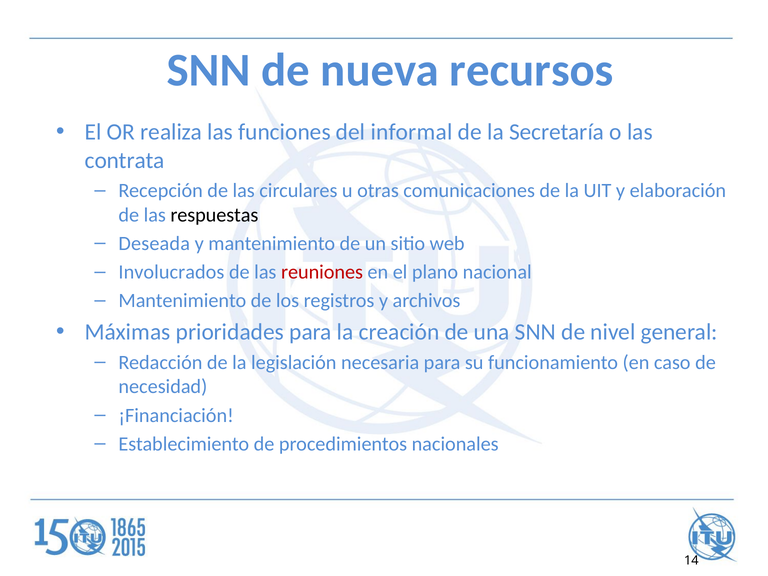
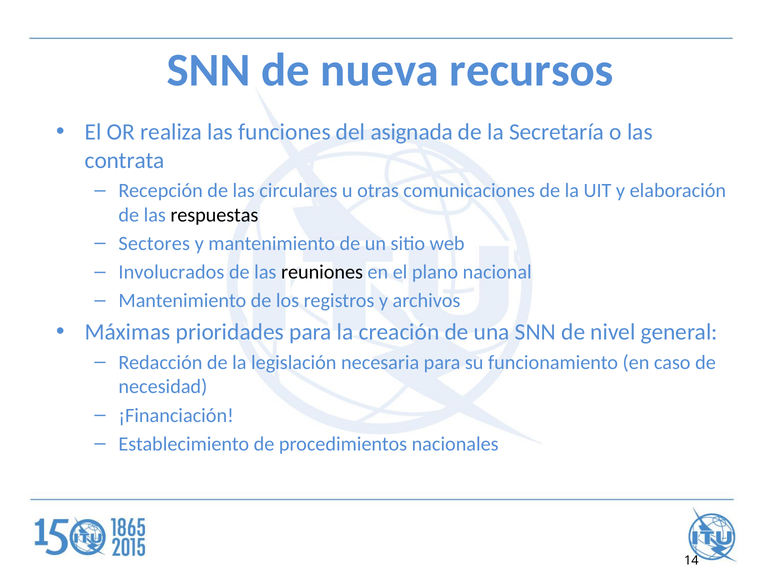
informal: informal -> asignada (412, 132)
Deseada: Deseada -> Sectores (154, 244)
reuniones colour: red -> black (322, 272)
